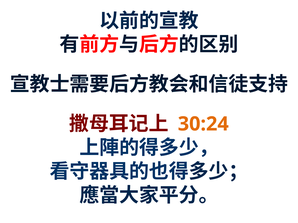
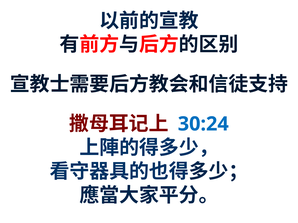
30:24 colour: orange -> blue (203, 124)
